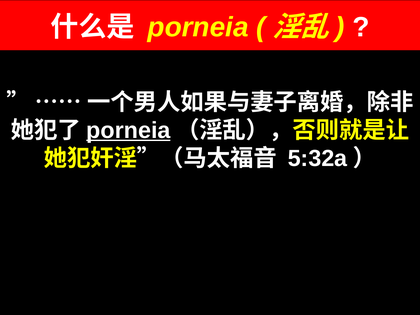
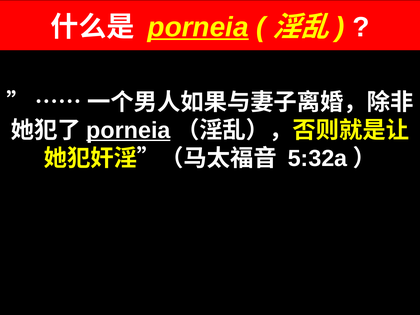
porneia underline: none -> present (198, 27)
